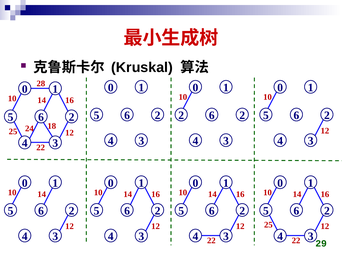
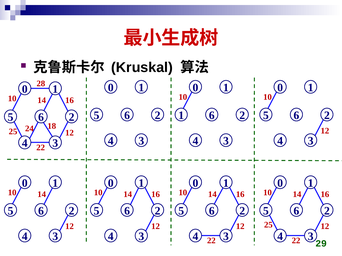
2 2: 2 -> 1 (181, 116)
